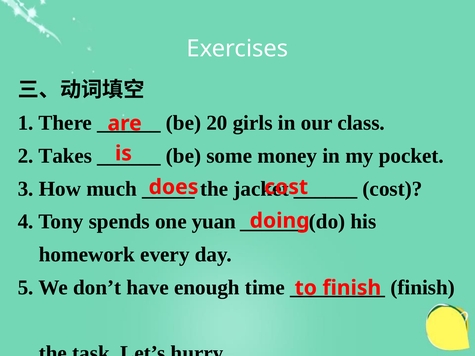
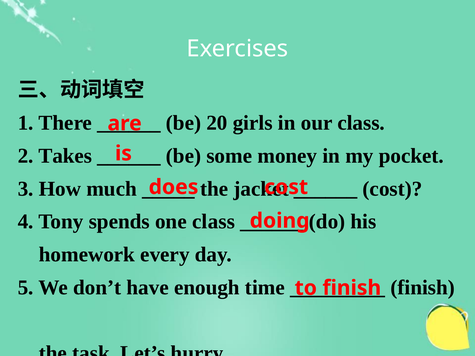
one yuan: yuan -> class (214, 222)
